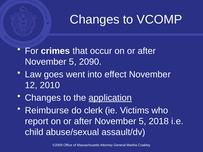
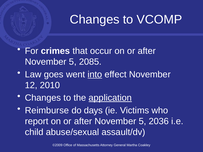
2090: 2090 -> 2085 (90, 62)
into underline: none -> present (95, 75)
clerk: clerk -> days (93, 111)
2018: 2018 -> 2036 (159, 121)
